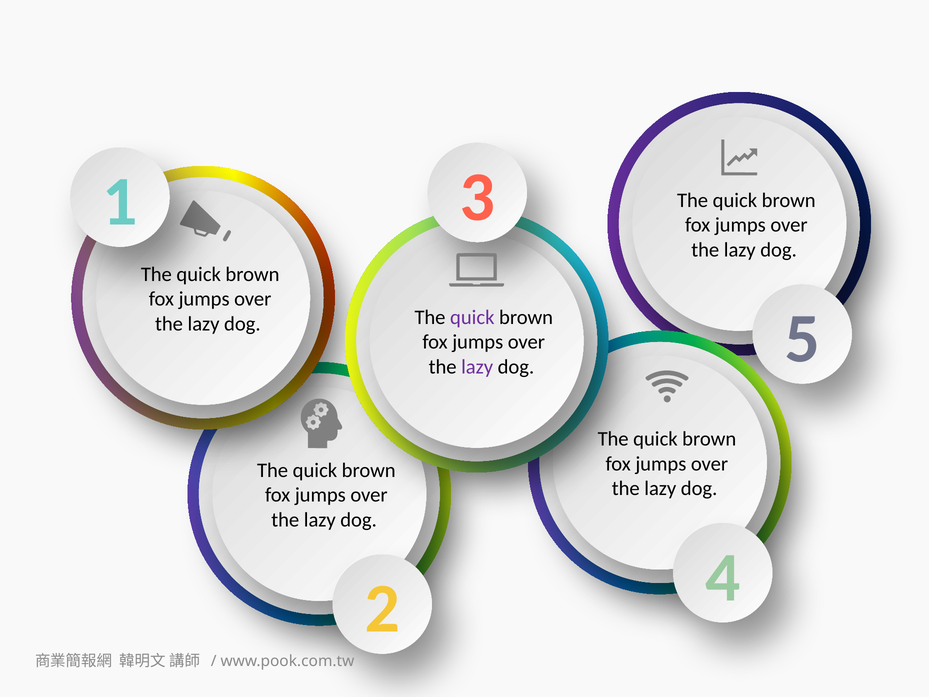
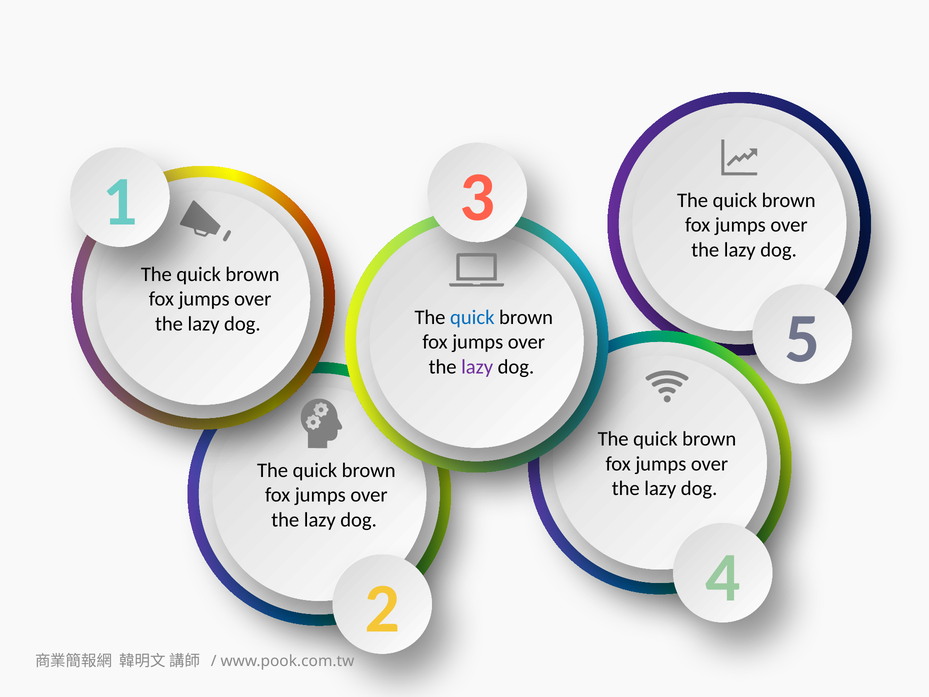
quick colour: purple -> blue (472, 317)
